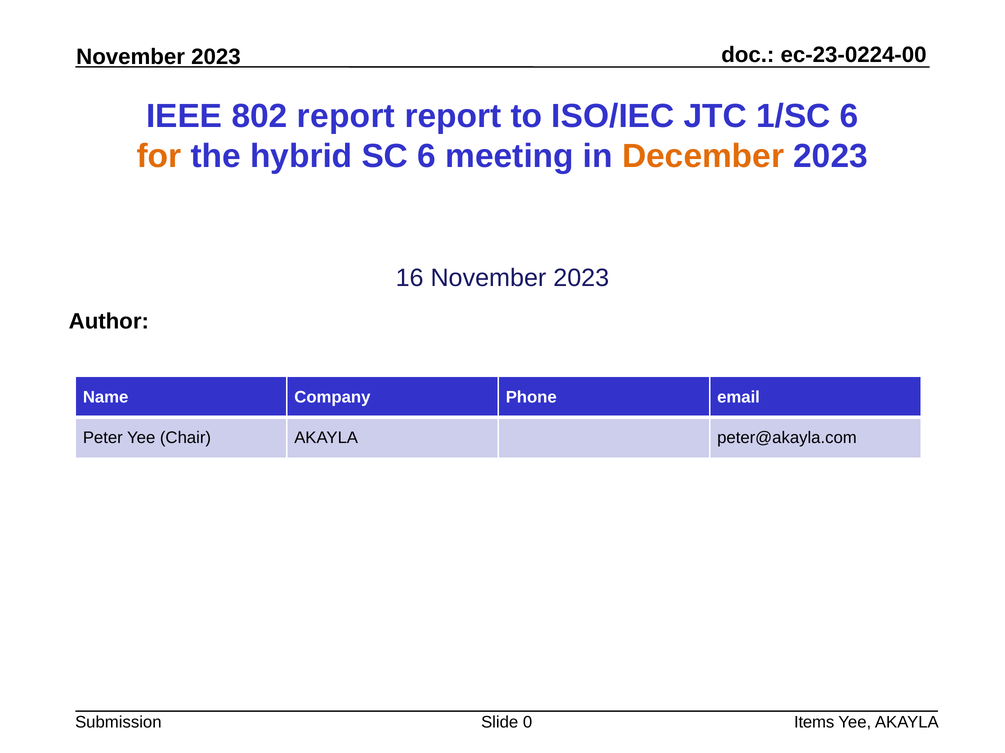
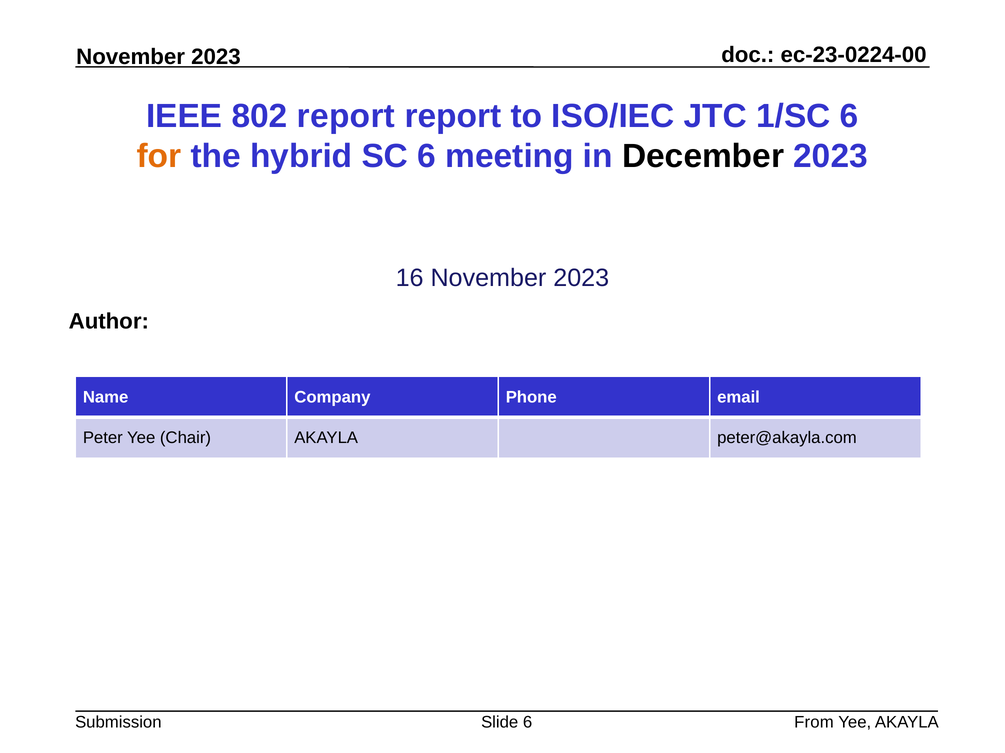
December colour: orange -> black (703, 156)
Slide 0: 0 -> 6 (528, 723)
Items: Items -> From (814, 723)
